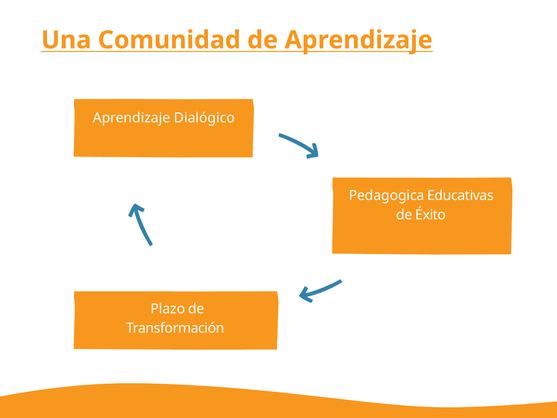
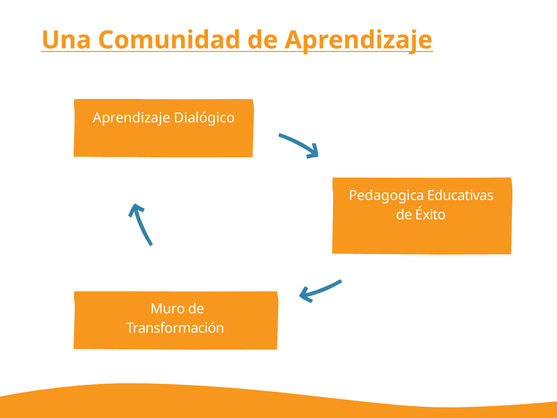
Plazo: Plazo -> Muro (168, 309)
